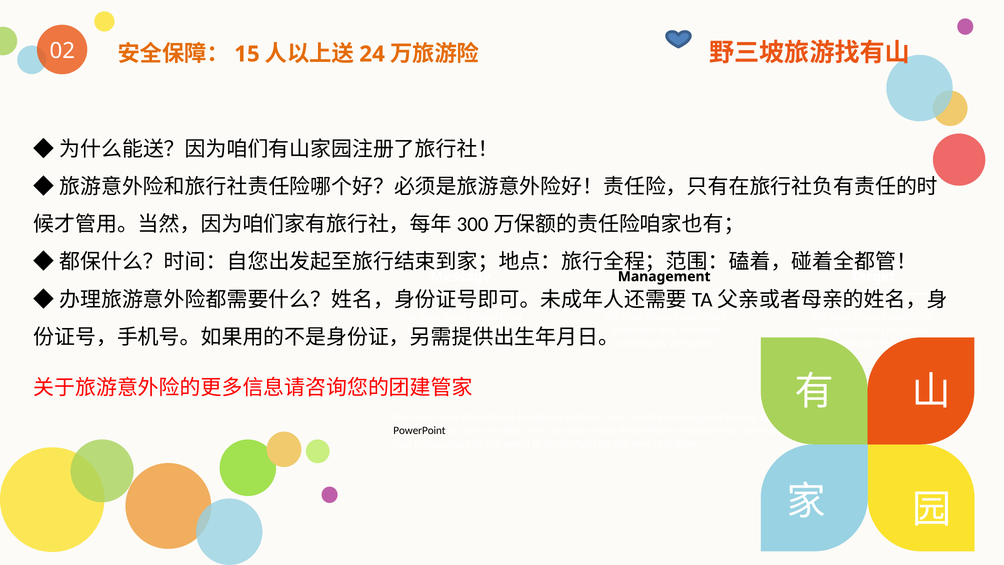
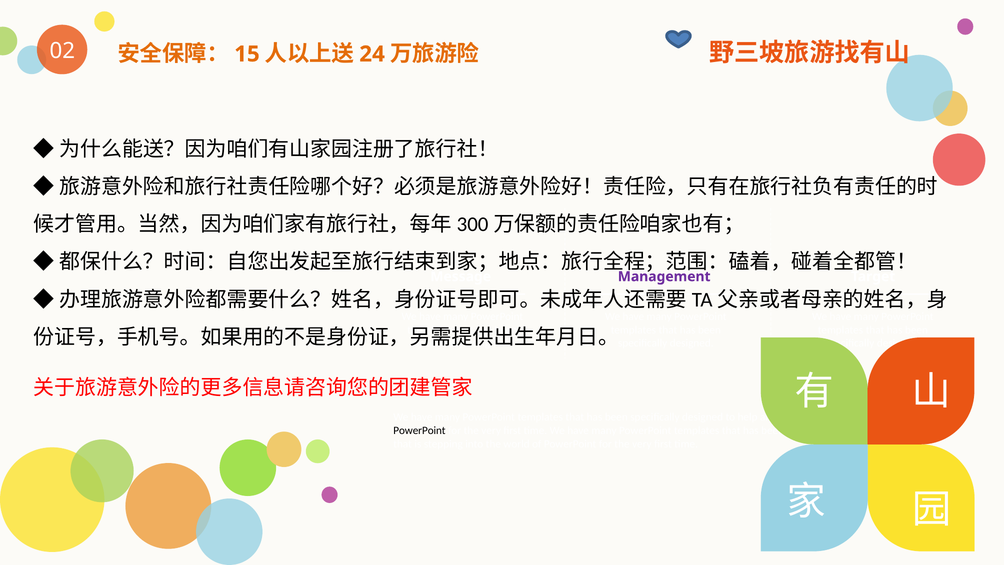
Management colour: black -> purple (664, 276)
